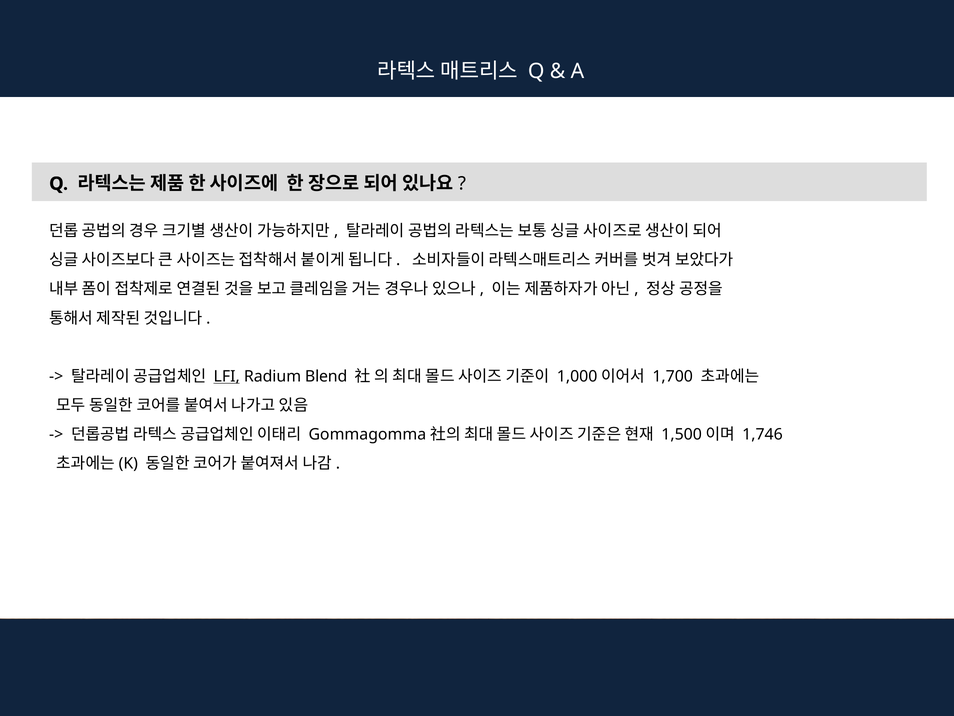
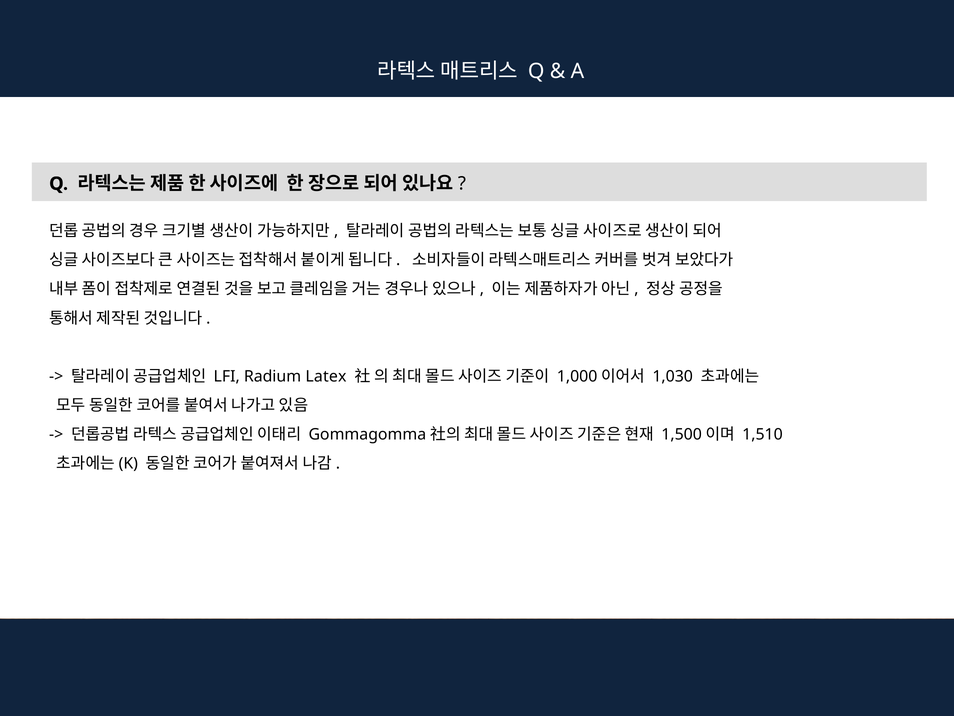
LFI underline: present -> none (227, 376)
Blend: Blend -> Latex (326, 376)
1,700: 1,700 -> 1,030 (673, 376)
1,746: 1,746 -> 1,510 (763, 434)
